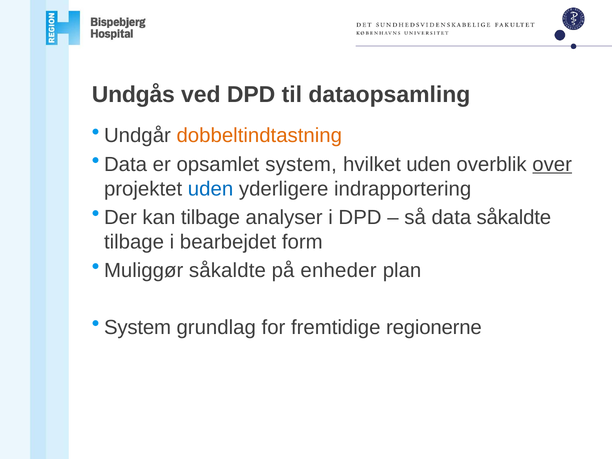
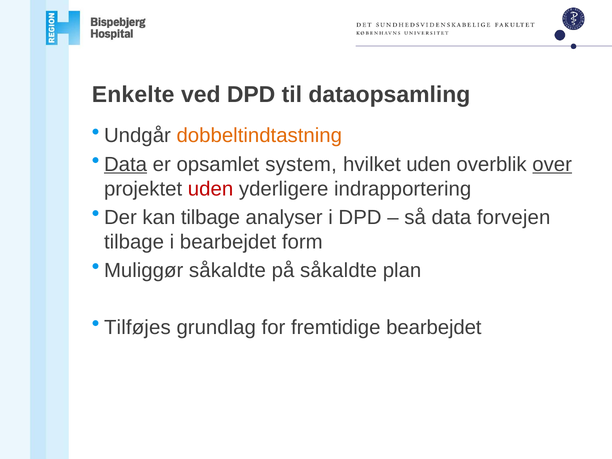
Undgås: Undgås -> Enkelte (133, 95)
Data underline: none -> present (126, 164)
uden colour: blue -> red (211, 189)
data såkaldte: såkaldte -> forvejen (514, 217)
på enheder: enheder -> såkaldte (339, 270)
System: System -> Tilføjes (137, 327)
fremtidige regionerne: regionerne -> bearbejdet (434, 327)
